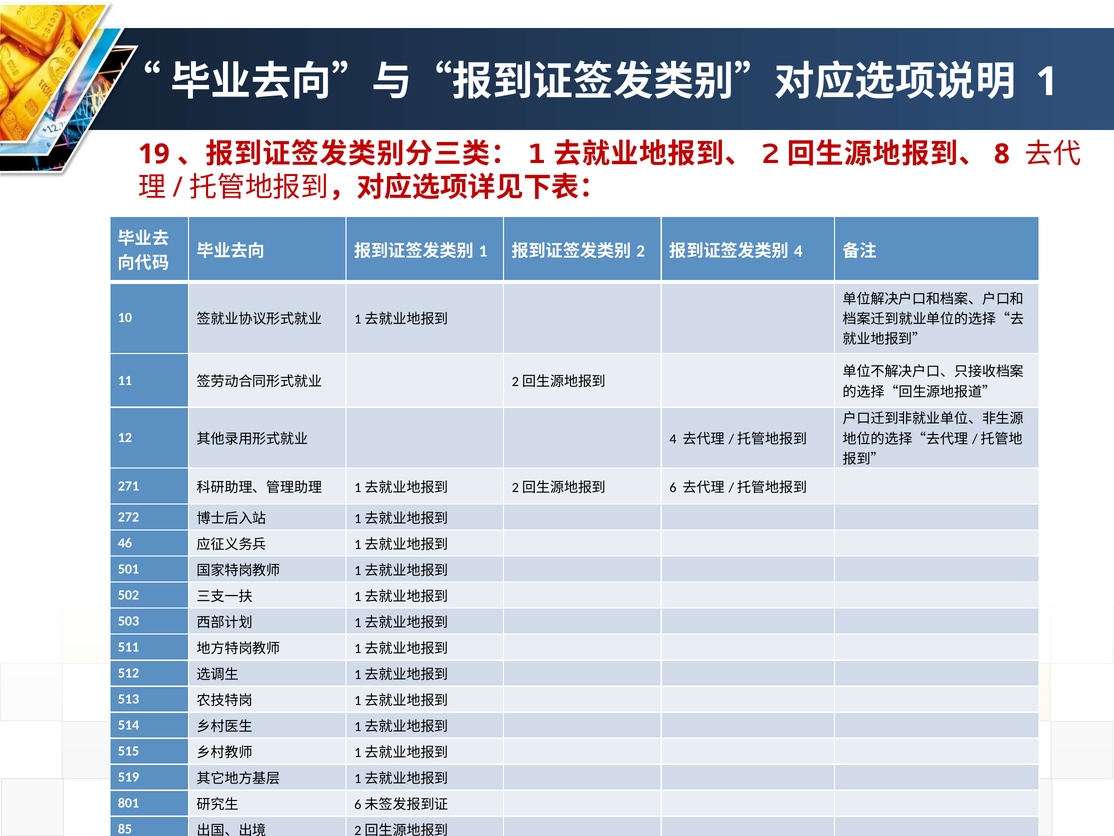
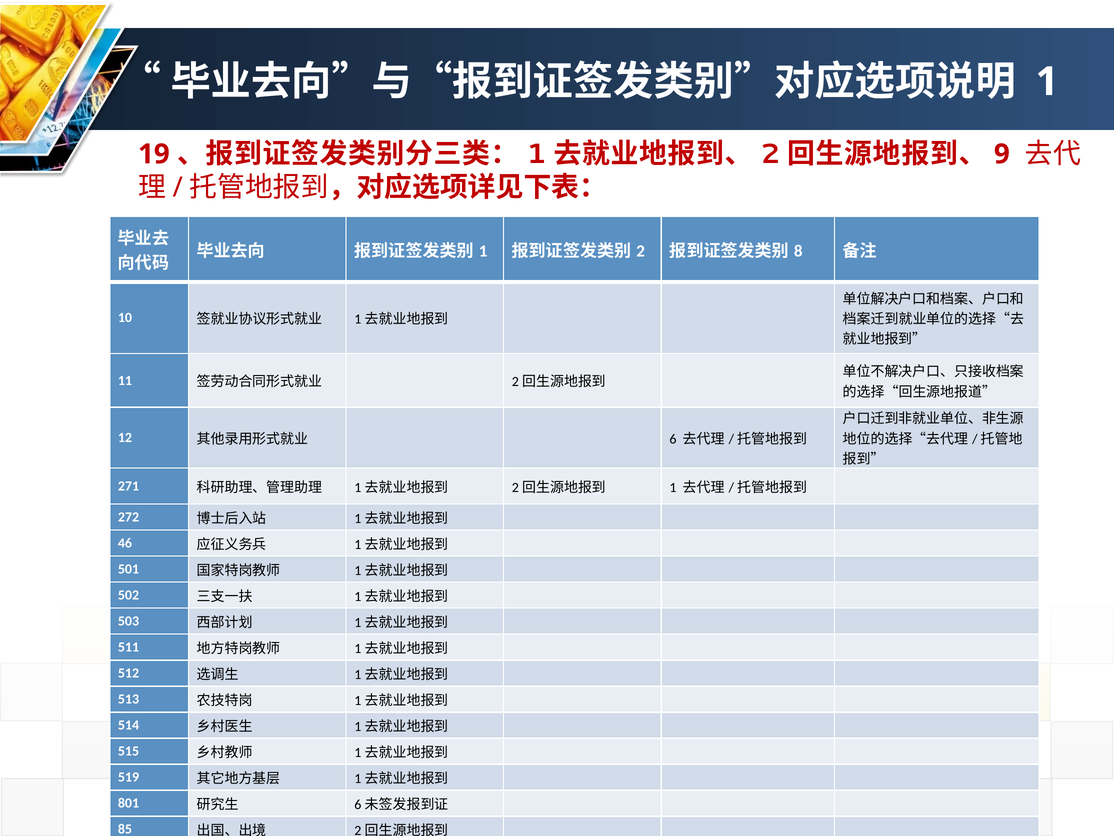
8: 8 -> 9 (1002, 154)
4: 4 -> 8 (798, 251)
4: 4 -> 6 (673, 439)
6: 6 -> 1 (673, 487)
